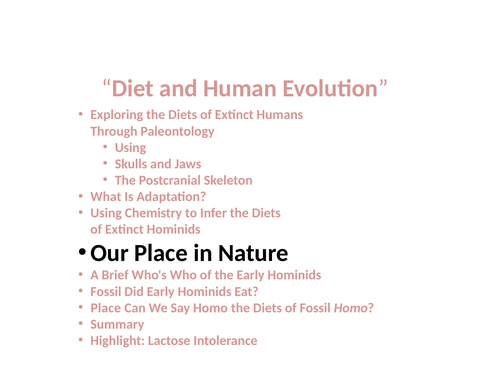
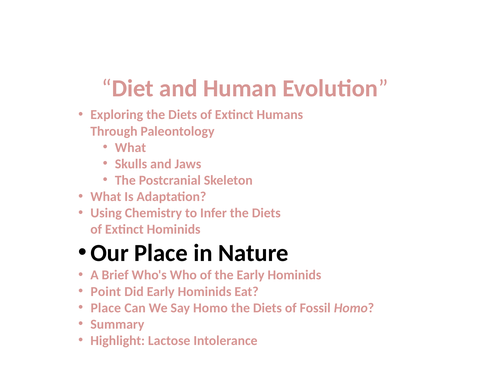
Using: Using -> What (130, 147)
Fossil: Fossil -> Point (106, 291)
